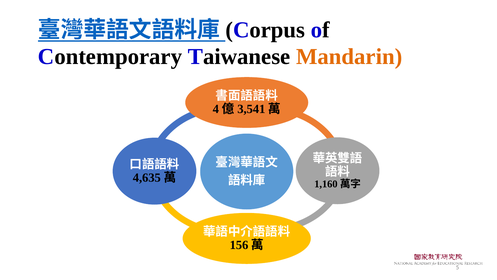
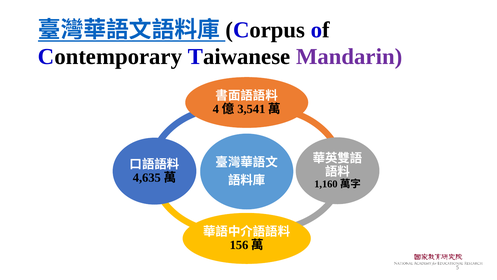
Mandarin colour: orange -> purple (349, 57)
